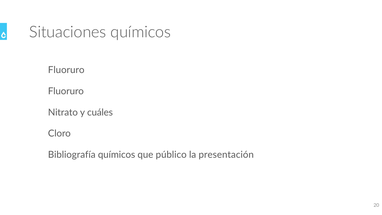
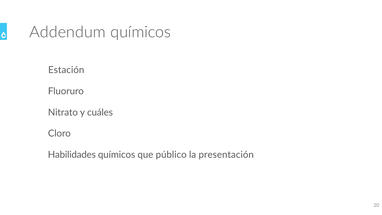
Situaciones: Situaciones -> Addendum (68, 32)
Fluoruro: Fluoruro -> Estación (66, 70)
Bibliografía: Bibliografía -> Habilidades (72, 155)
